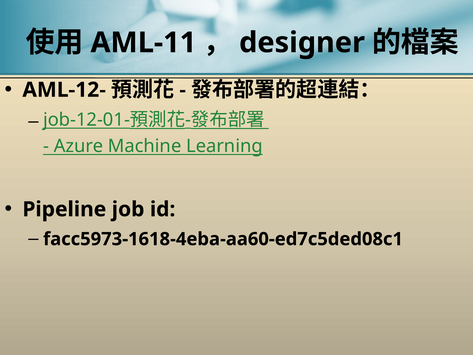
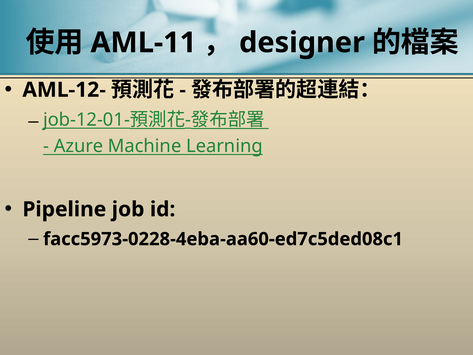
facc5973-1618-4eba-aa60-ed7c5ded08c1: facc5973-1618-4eba-aa60-ed7c5ded08c1 -> facc5973-0228-4eba-aa60-ed7c5ded08c1 (223, 239)
